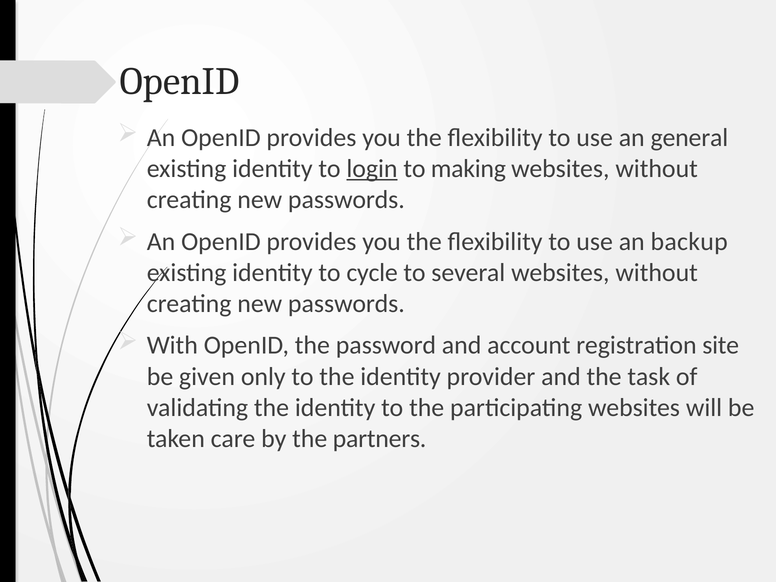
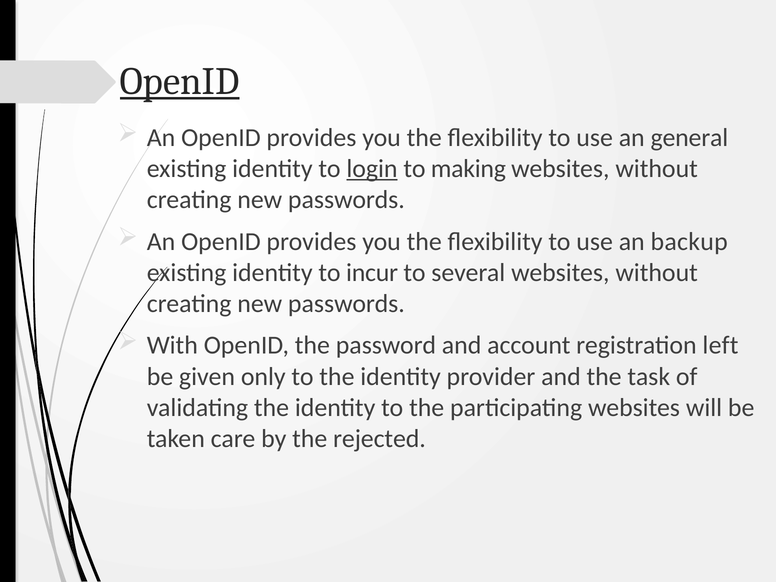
OpenID underline: none -> present (180, 82)
cycle: cycle -> incur (372, 273)
site: site -> left (720, 345)
partners: partners -> rejected (379, 439)
